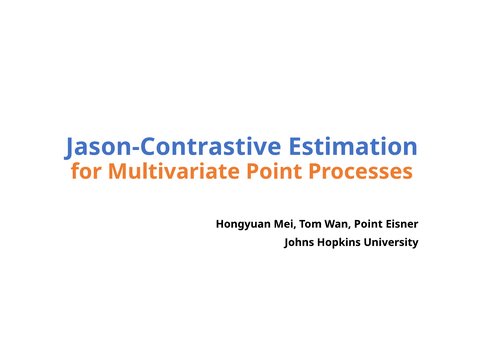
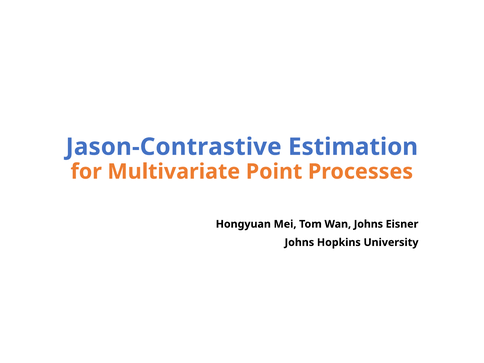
Wan Point: Point -> Johns (368, 224)
